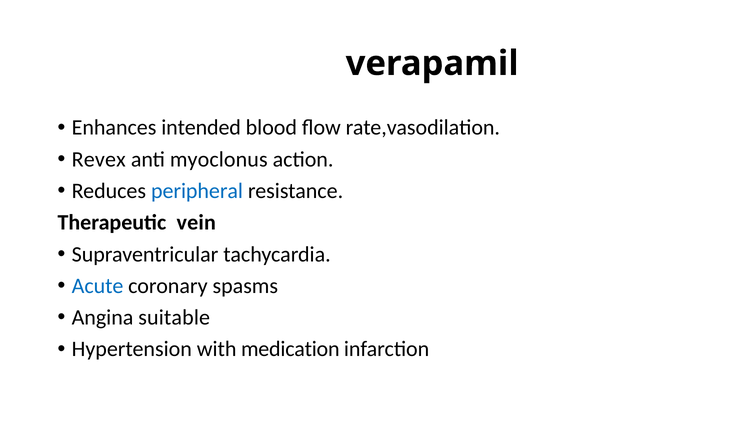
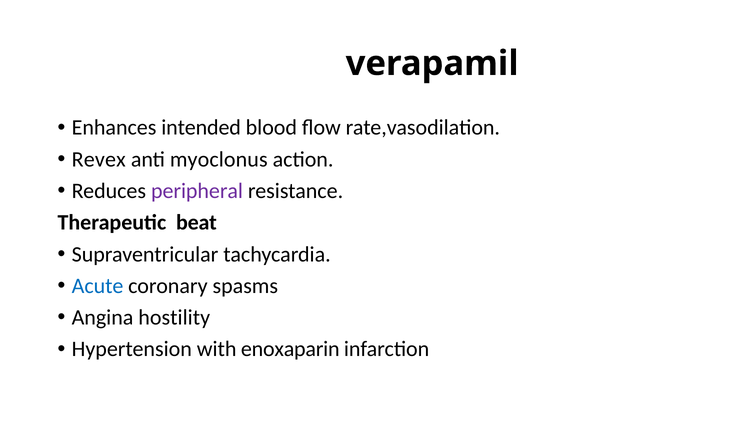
peripheral colour: blue -> purple (197, 191)
vein: vein -> beat (196, 222)
suitable: suitable -> hostility (174, 317)
medication: medication -> enoxaparin (290, 349)
